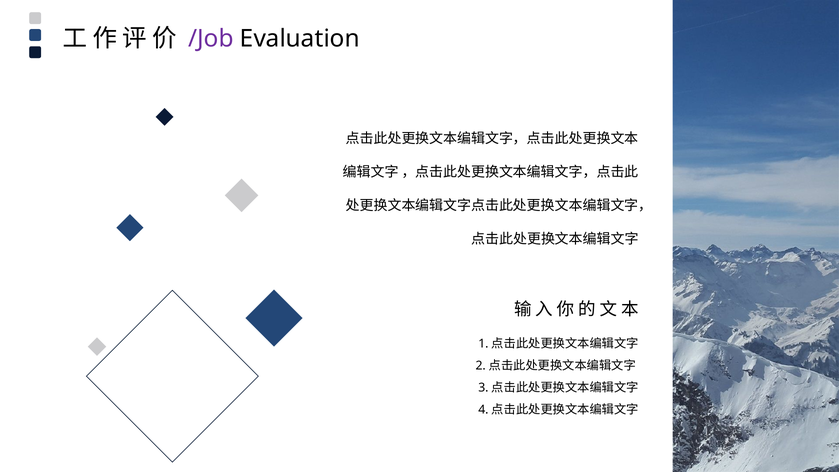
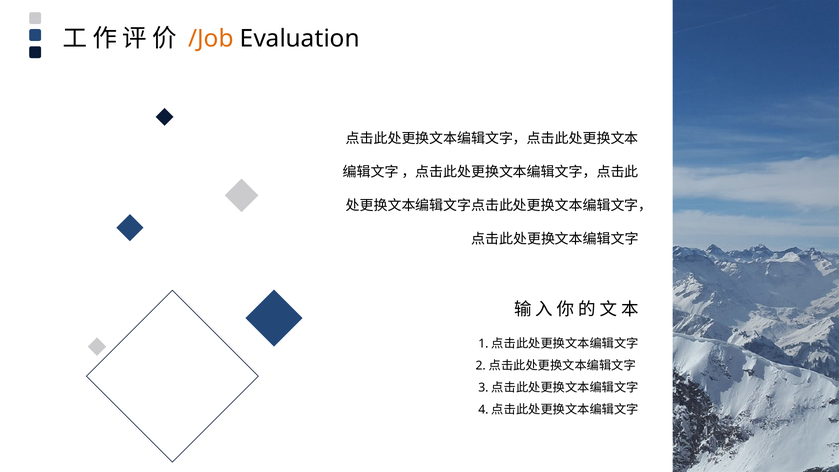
/Job colour: purple -> orange (211, 39)
